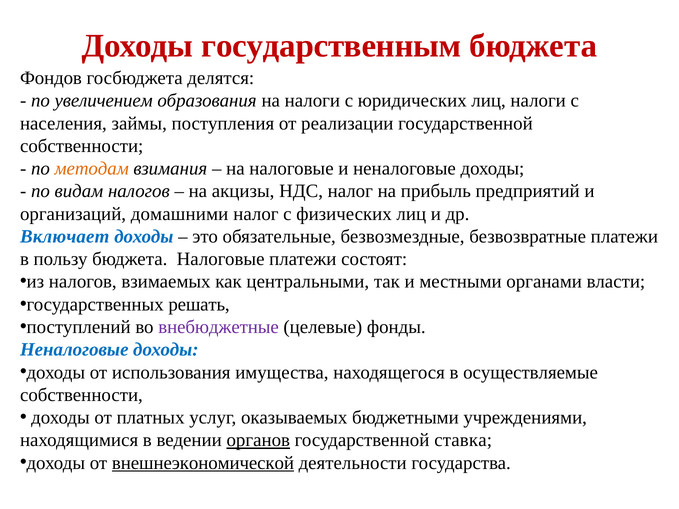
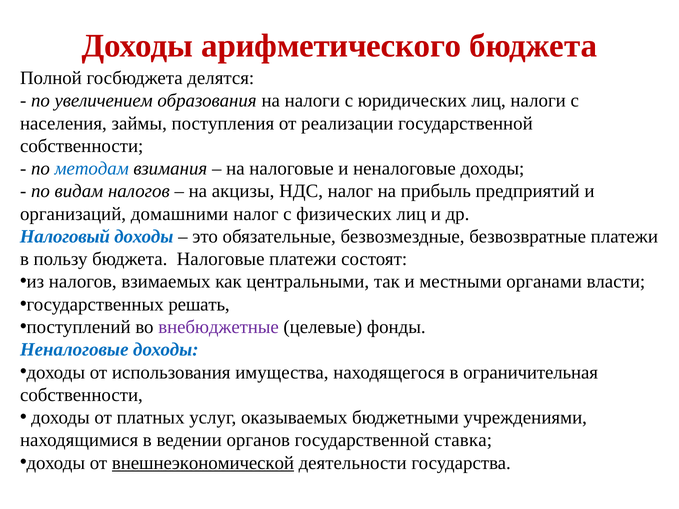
государственным: государственным -> арифметического (331, 46)
Фондов: Фондов -> Полной (51, 78)
методам colour: orange -> blue (92, 169)
Включает: Включает -> Налоговый (65, 237)
осуществляемые: осуществляемые -> ограничительная (531, 372)
органов underline: present -> none (258, 440)
